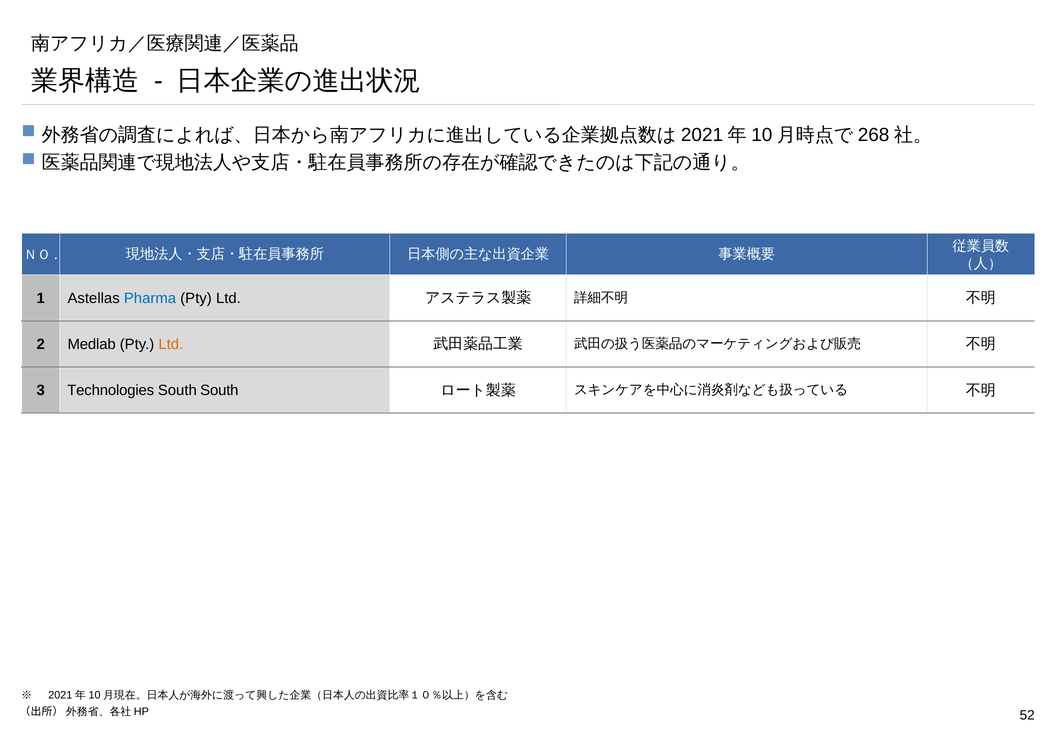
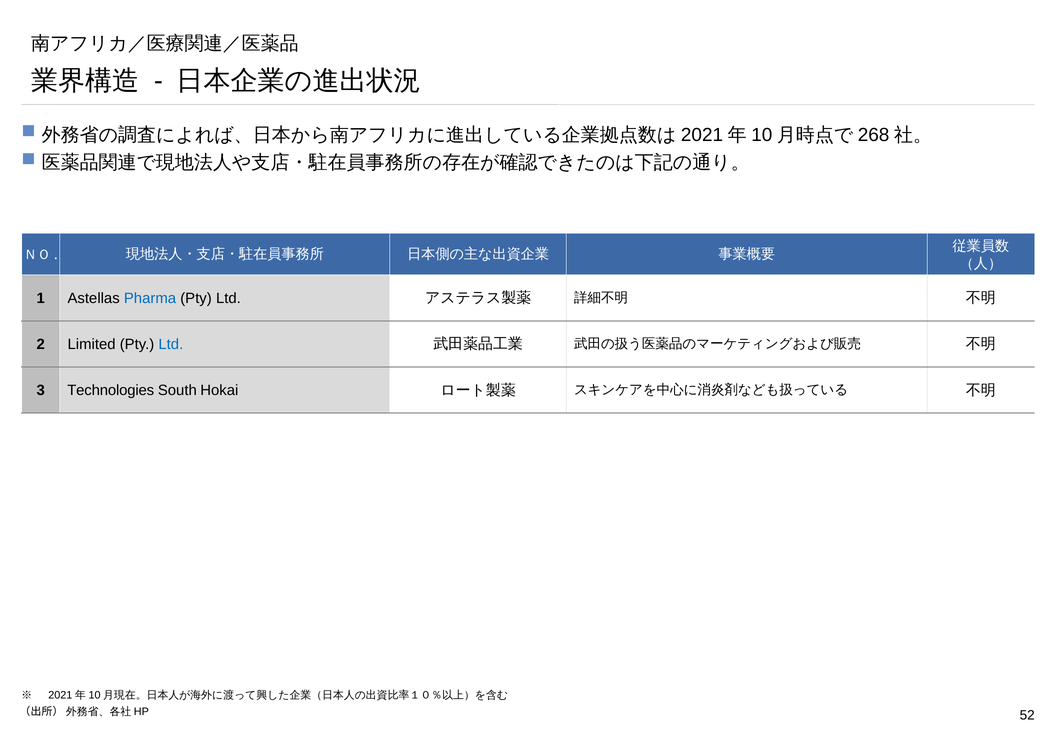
Medlab: Medlab -> Limited (92, 344)
Ltd colour: orange -> blue (171, 344)
South South: South -> Hokai (219, 390)
